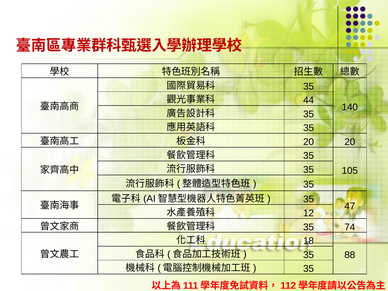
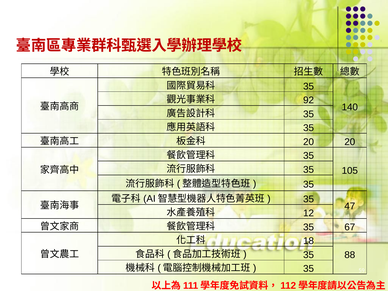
44: 44 -> 92 (309, 100)
74: 74 -> 67 (350, 227)
